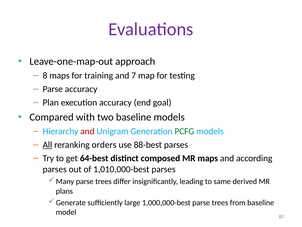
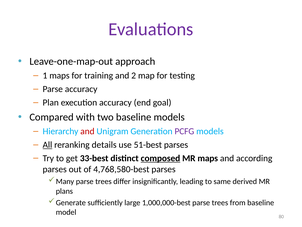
8: 8 -> 1 (45, 75)
7: 7 -> 2 (134, 75)
PCFG colour: green -> purple (184, 131)
orders: orders -> details (104, 144)
88-best: 88-best -> 51-best (148, 144)
64-best: 64-best -> 33-best (94, 158)
composed underline: none -> present (160, 158)
1,010,000-best: 1,010,000-best -> 4,768,580-best (121, 169)
